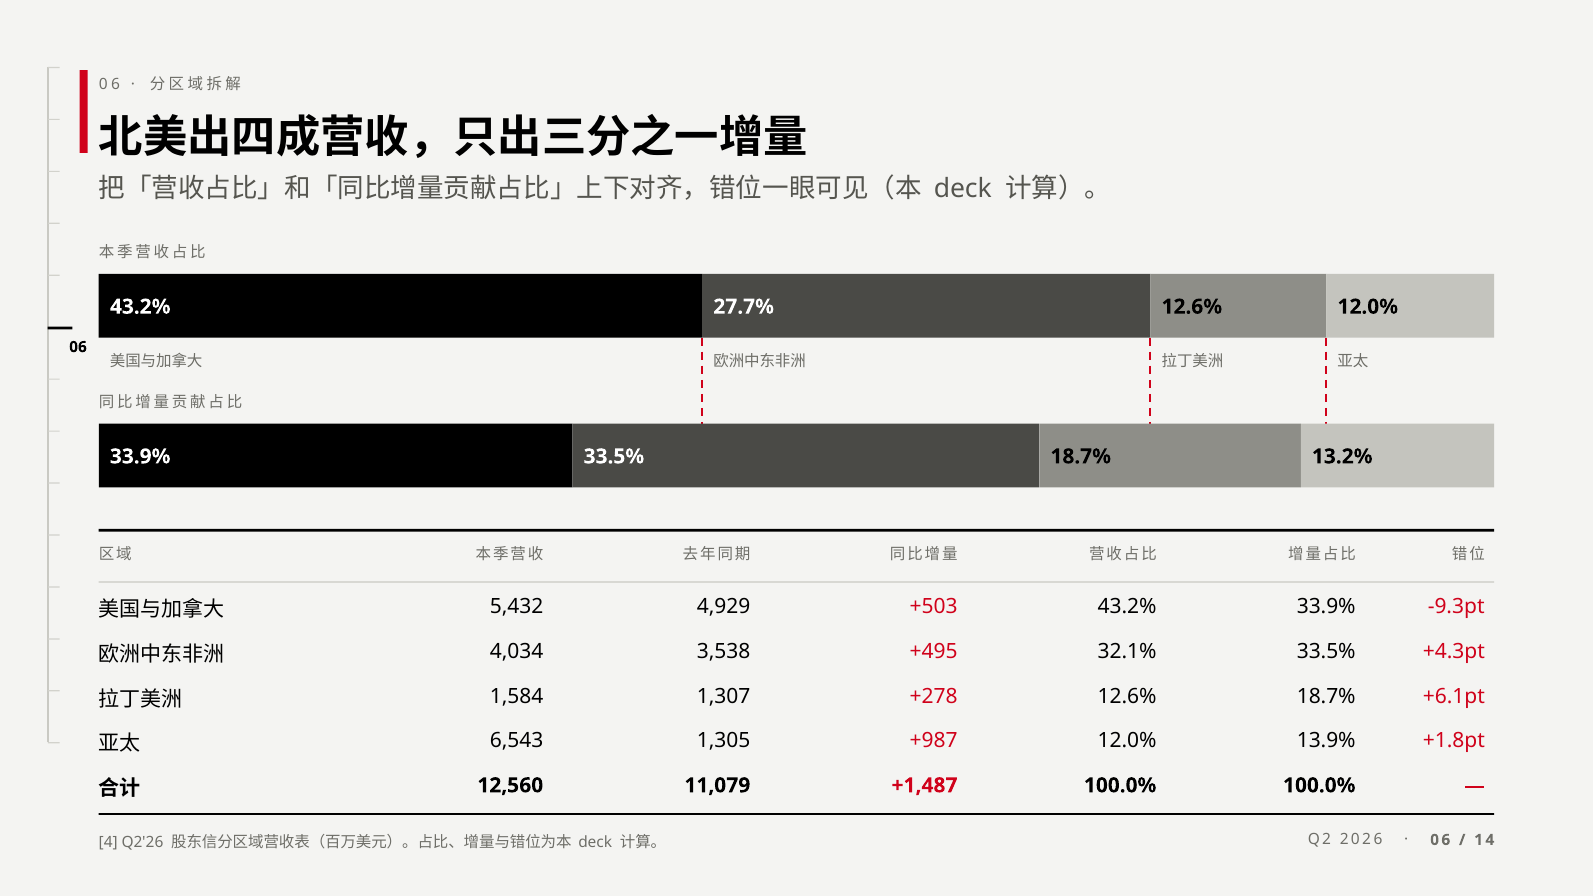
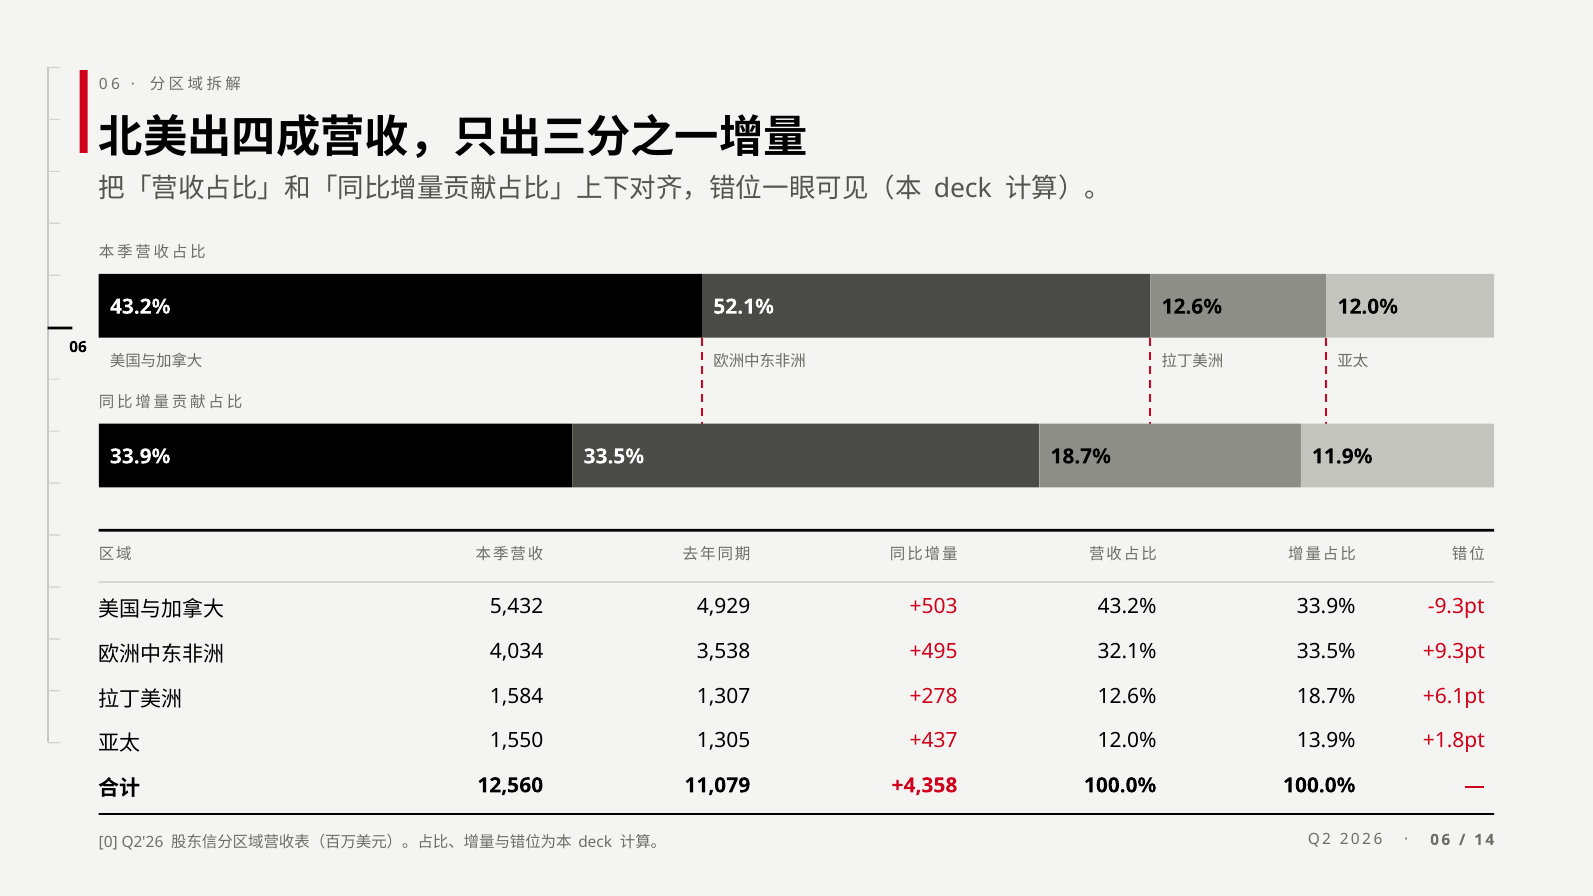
27.7%: 27.7% -> 52.1% (744, 307)
13.2%: 13.2% -> 11.9% (1342, 457)
+4.3pt: +4.3pt -> +9.3pt (1454, 652)
6,543: 6,543 -> 1,550 (517, 741)
+987: +987 -> +437 (934, 741)
+1,487: +1,487 -> +4,358 (925, 785)
4: 4 -> 0 (108, 842)
